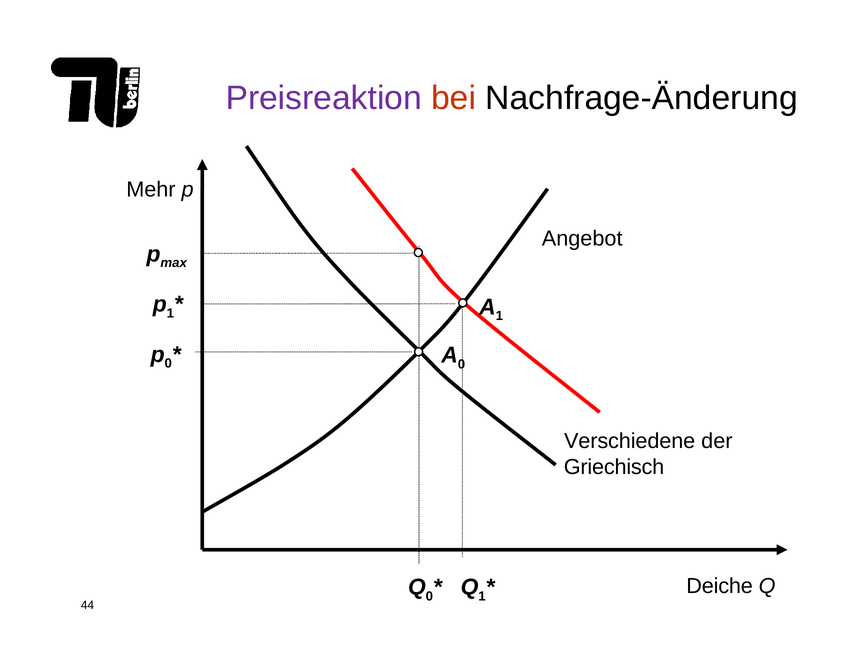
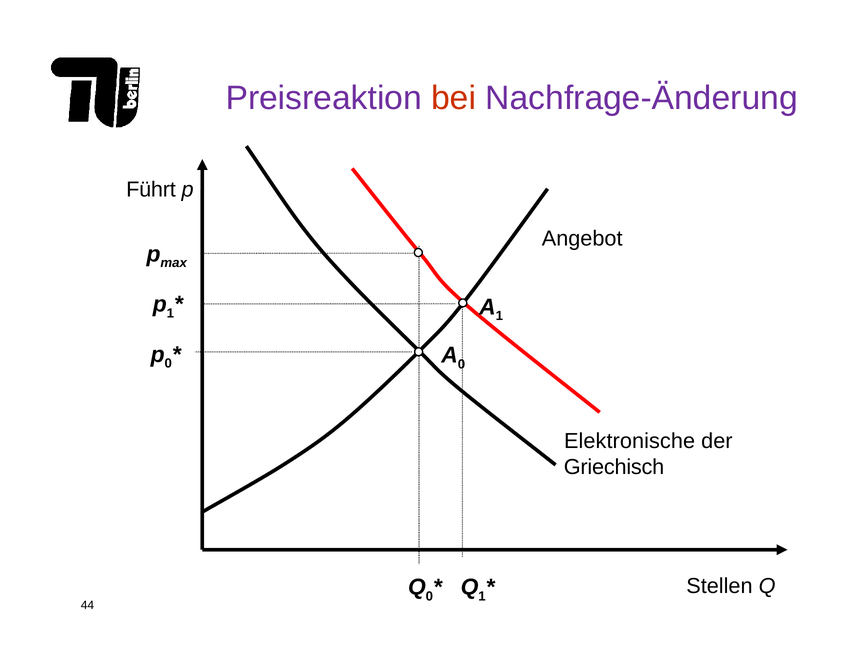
Nachfrage-Änderung colour: black -> purple (642, 98)
Mehr: Mehr -> Führt (151, 189)
Verschiedene: Verschiedene -> Elektronische (630, 441)
Deiche: Deiche -> Stellen (719, 585)
